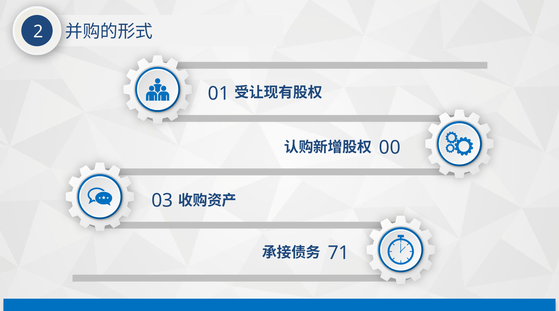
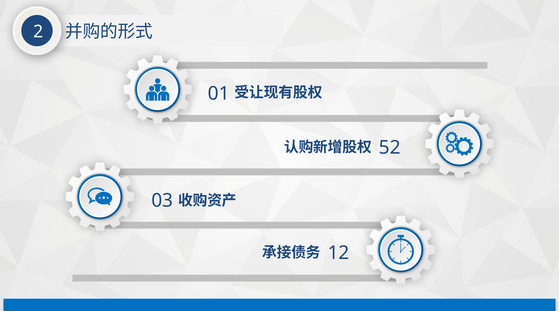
00: 00 -> 52 (390, 147)
71: 71 -> 12 (339, 252)
